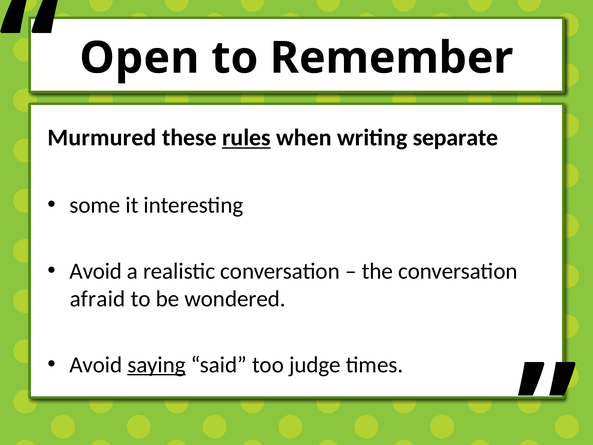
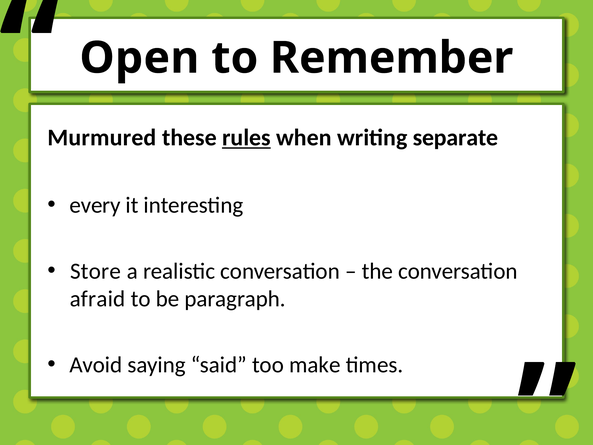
some: some -> every (95, 205)
Avoid: Avoid -> Store (96, 271)
wondered: wondered -> paragraph (235, 299)
saying underline: present -> none (157, 365)
judge: judge -> make (315, 365)
